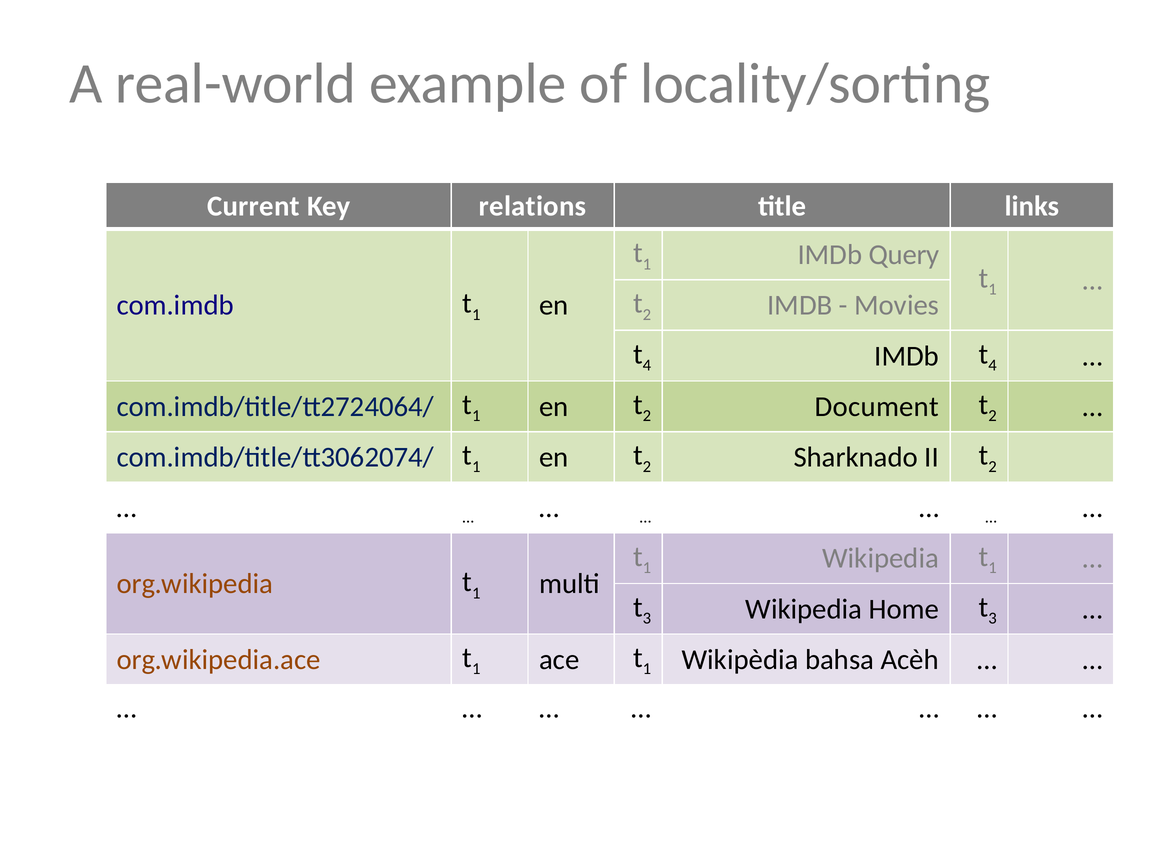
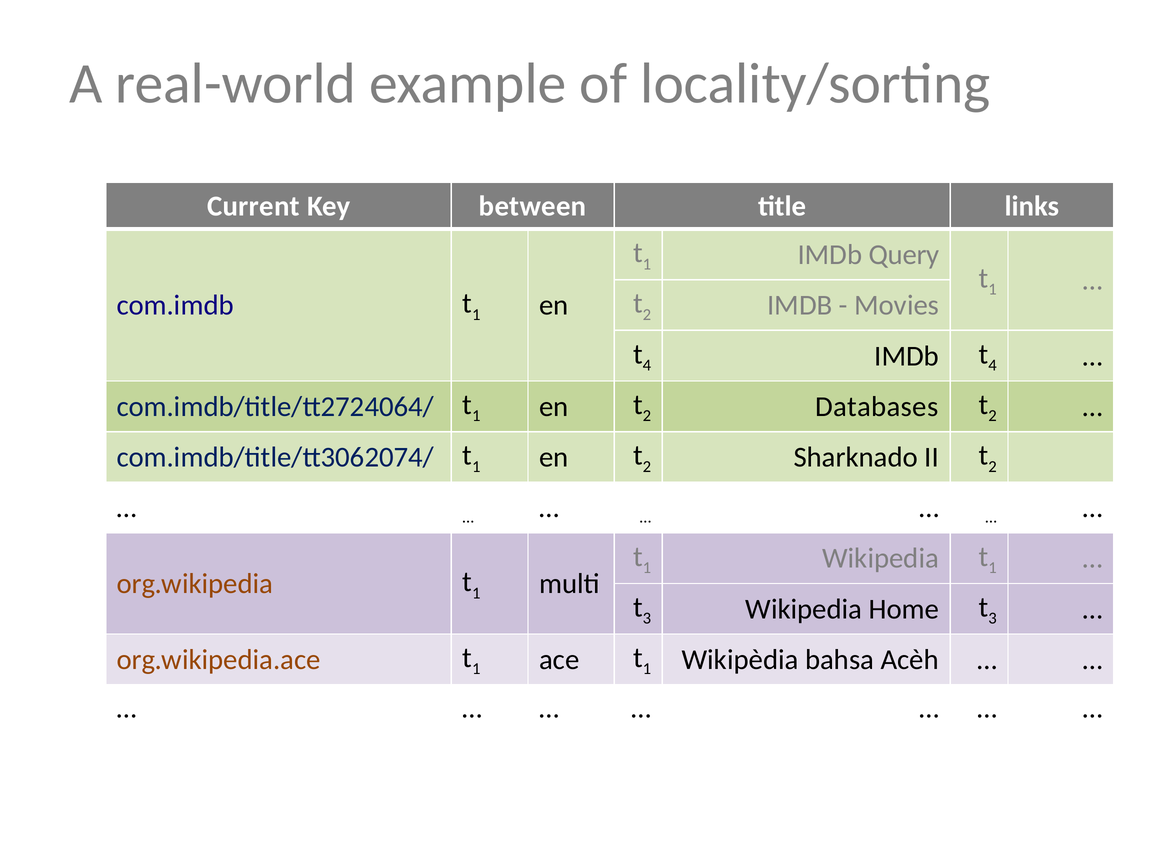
relations: relations -> between (533, 206)
Document: Document -> Databases (877, 407)
